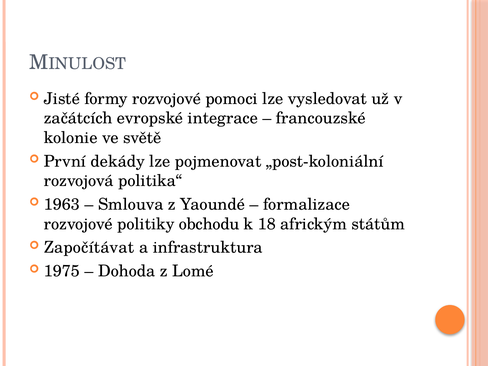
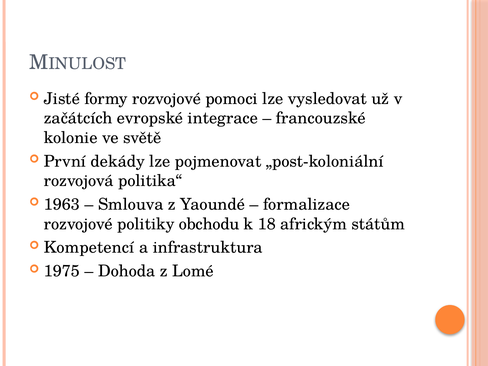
Započítávat: Započítávat -> Kompetencí (89, 248)
